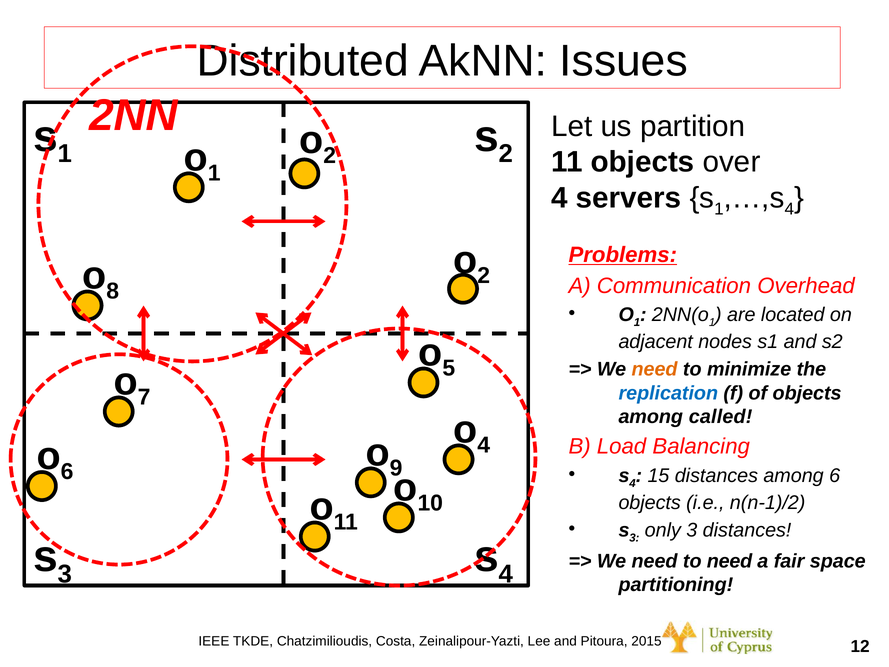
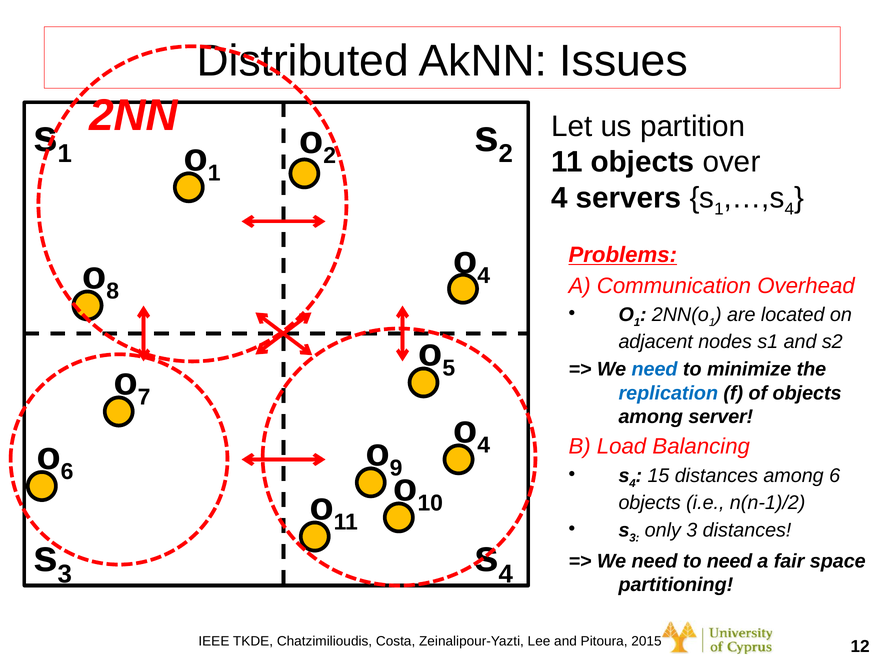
2: 2 -> 4 (484, 275)
need colour: orange -> blue (655, 369)
called: called -> server (721, 417)
